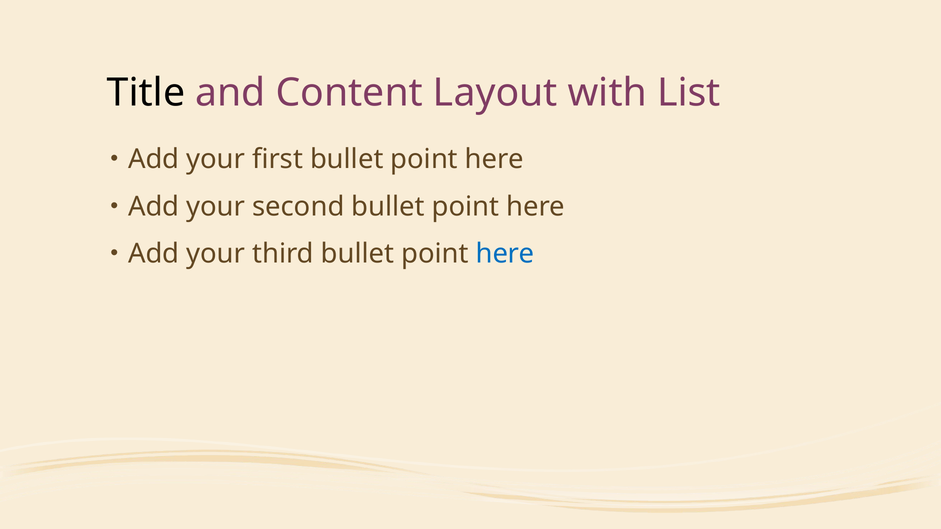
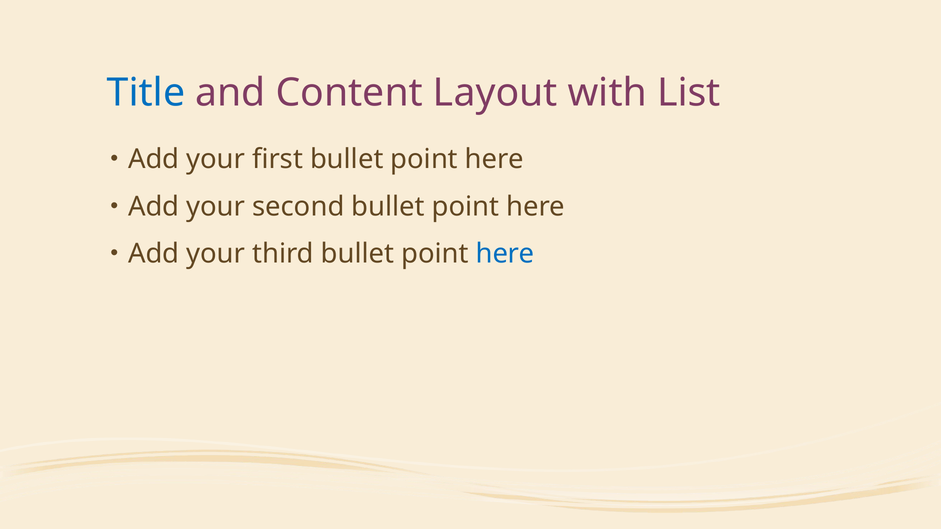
Title colour: black -> blue (146, 93)
